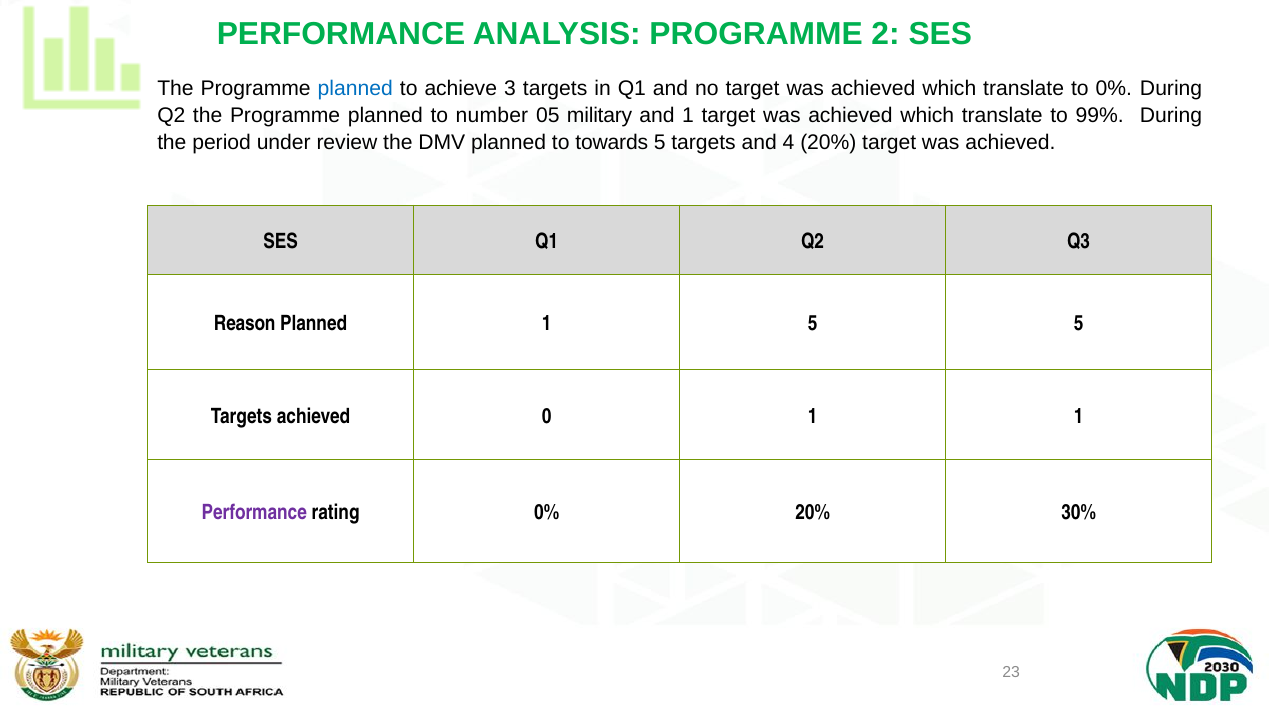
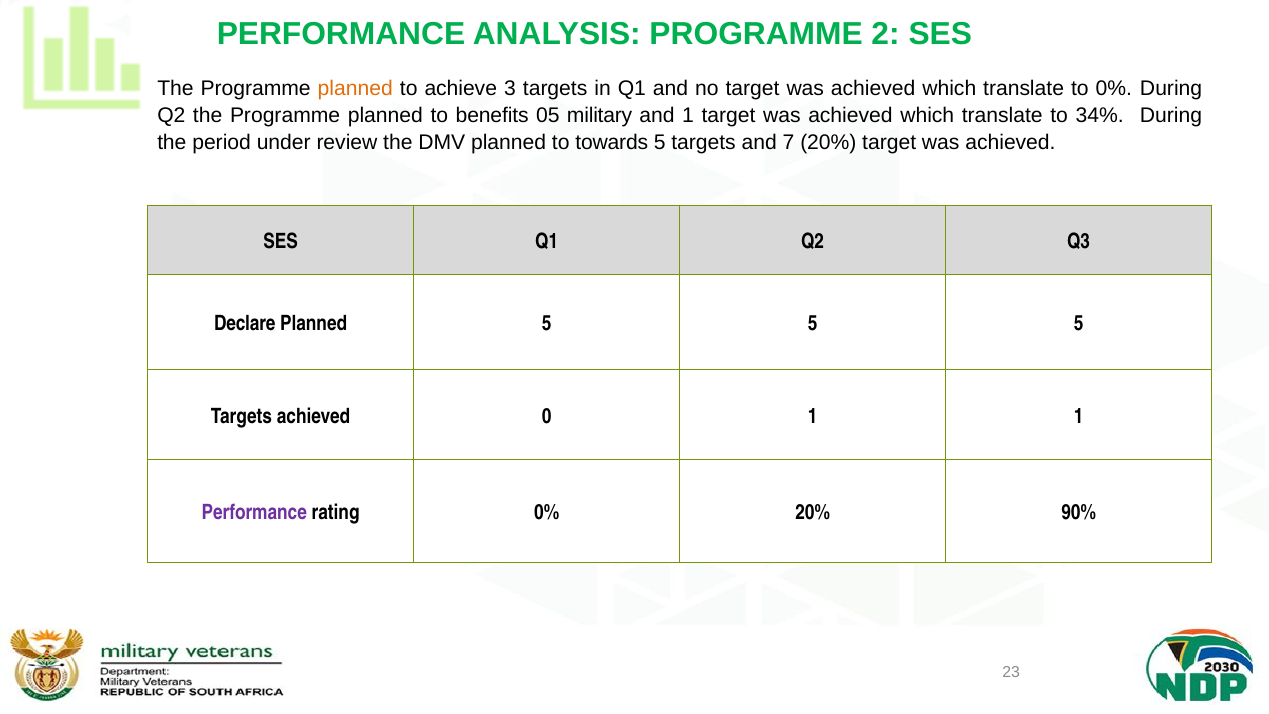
planned colour: blue -> orange (355, 89)
number: number -> benefits (492, 116)
99%: 99% -> 34% (1100, 116)
4: 4 -> 7 (789, 143)
Reason: Reason -> Declare (245, 324)
Planned 1: 1 -> 5 (547, 324)
30%: 30% -> 90% (1079, 512)
